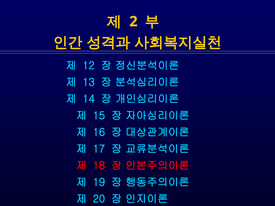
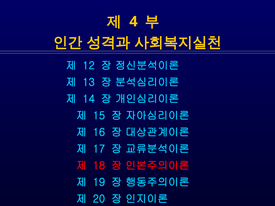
2: 2 -> 4 (133, 22)
